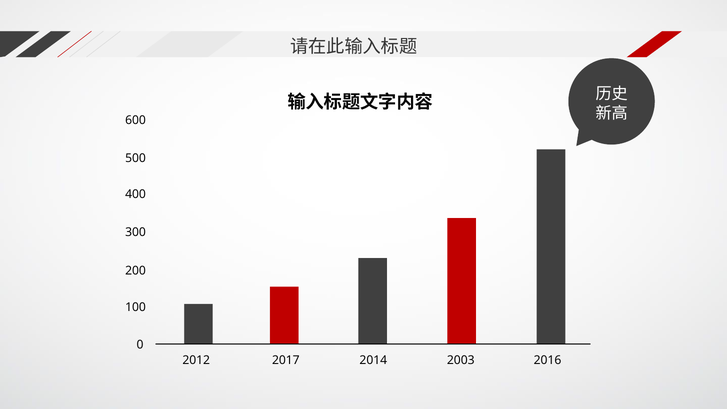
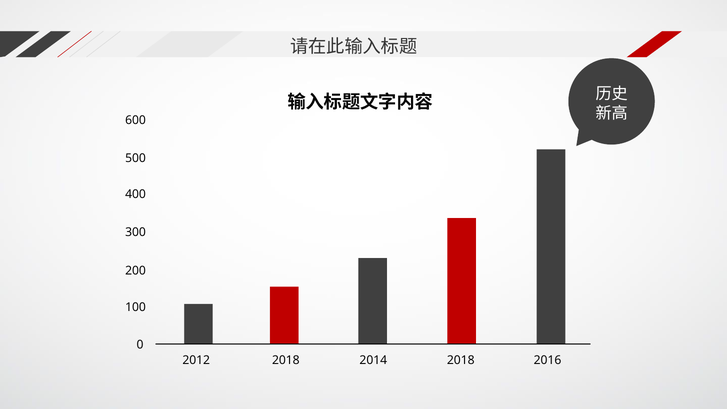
2012 2017: 2017 -> 2018 (286, 360)
2014 2003: 2003 -> 2018 (461, 360)
